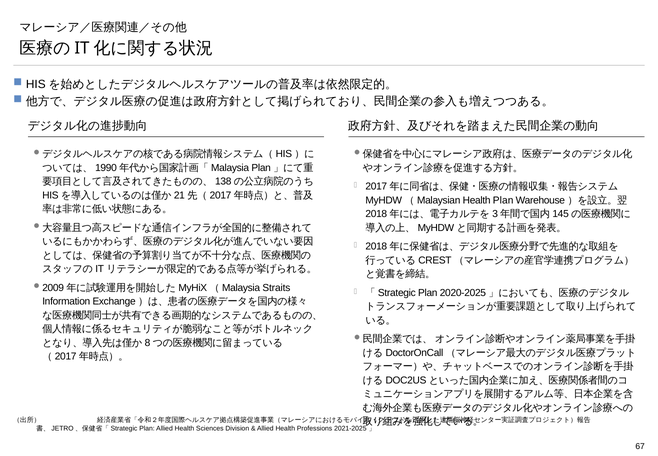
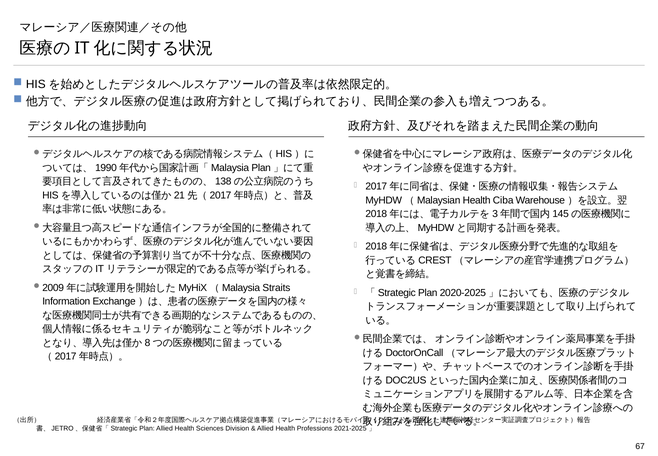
Health Plan: Plan -> Ciba (503, 200)
